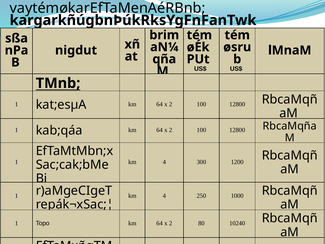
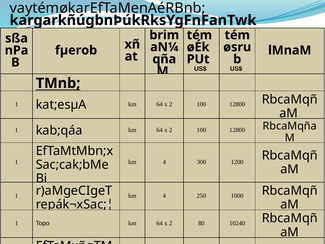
nigdut: nigdut -> fµerob (76, 50)
